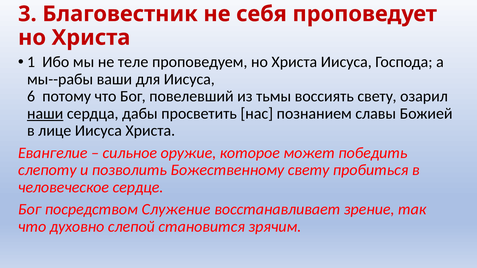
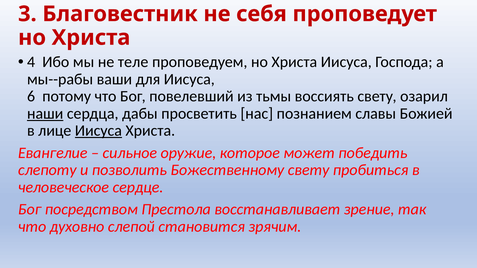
1: 1 -> 4 (31, 62)
Иисуса underline: none -> present (98, 131)
Служение: Служение -> Престола (176, 210)
